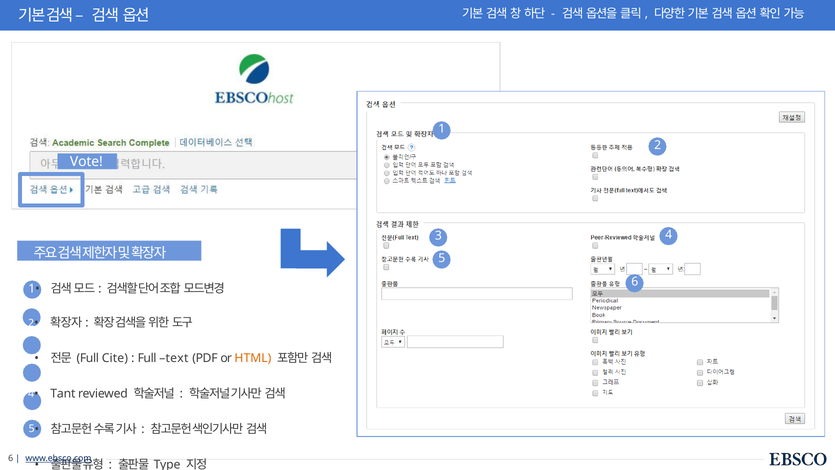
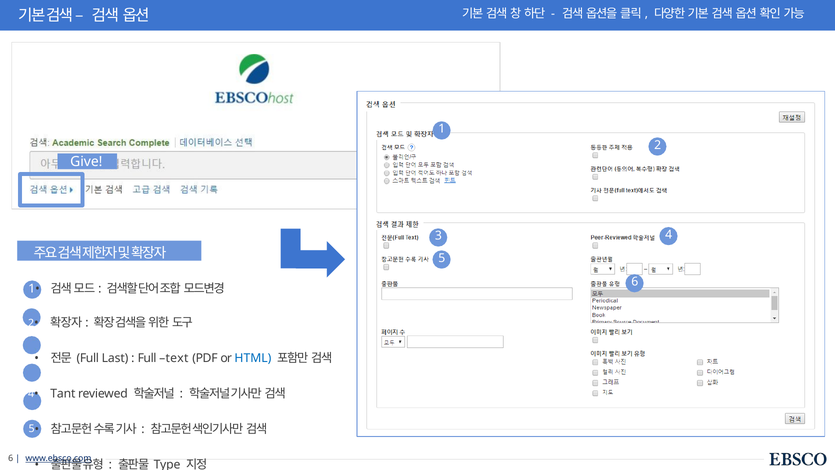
Vote: Vote -> Give (86, 162)
Cite: Cite -> Last (115, 358)
HTML colour: orange -> blue (253, 358)
